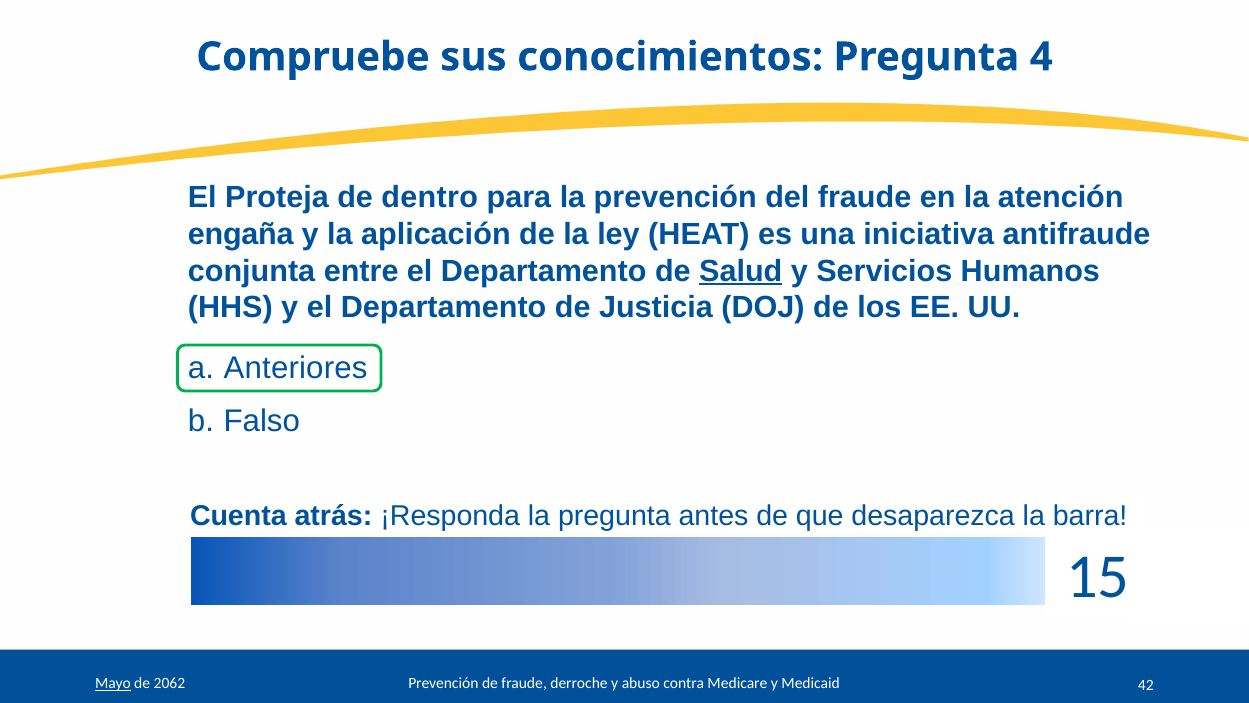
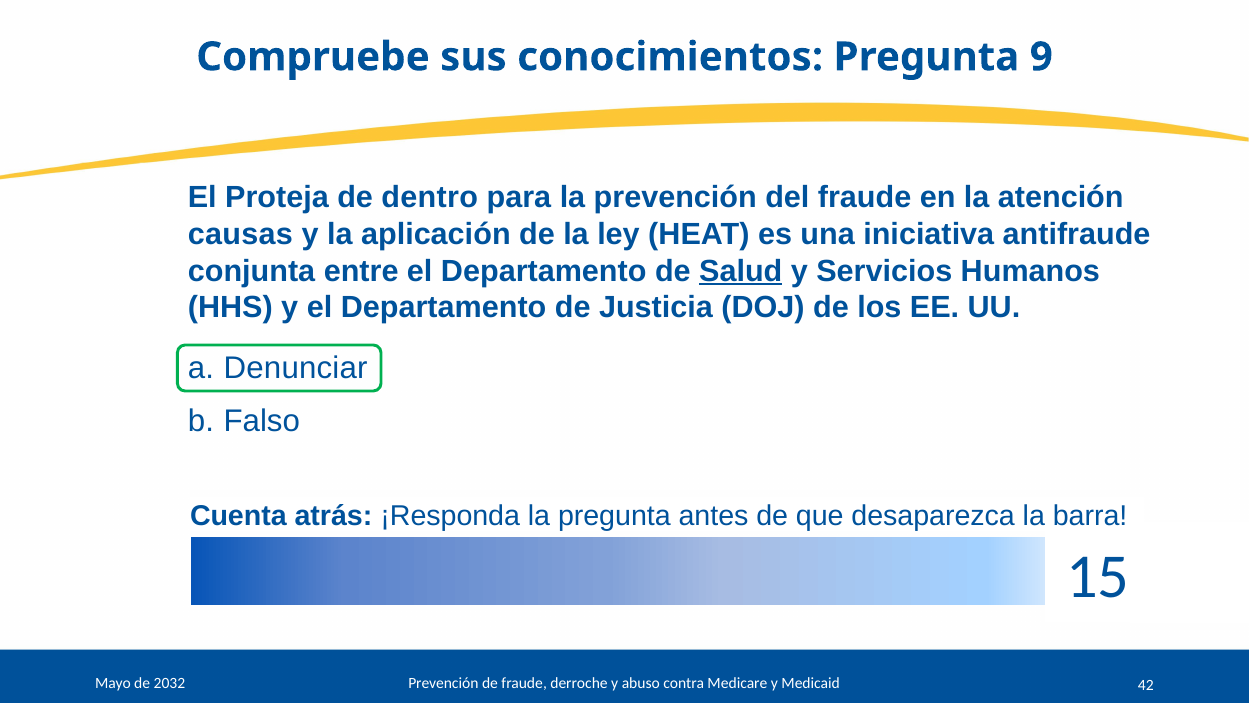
4: 4 -> 9 (1041, 57)
engaña: engaña -> causas (240, 234)
Anteriores: Anteriores -> Denunciar (296, 368)
Mayo underline: present -> none (113, 683)
2062: 2062 -> 2032 (169, 683)
